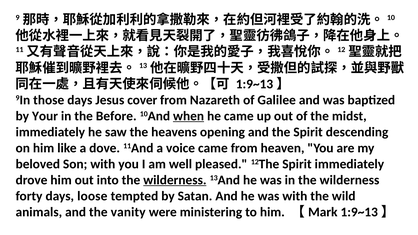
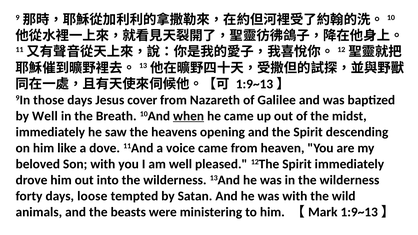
by Your: Your -> Well (45, 116)
Before: Before -> Breath (116, 116)
wilderness underline: present -> none (175, 180)
vanity: vanity -> beasts (128, 212)
